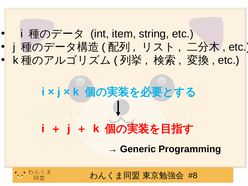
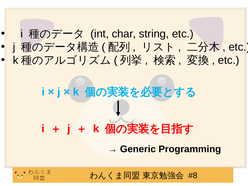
item: item -> char (124, 34)
